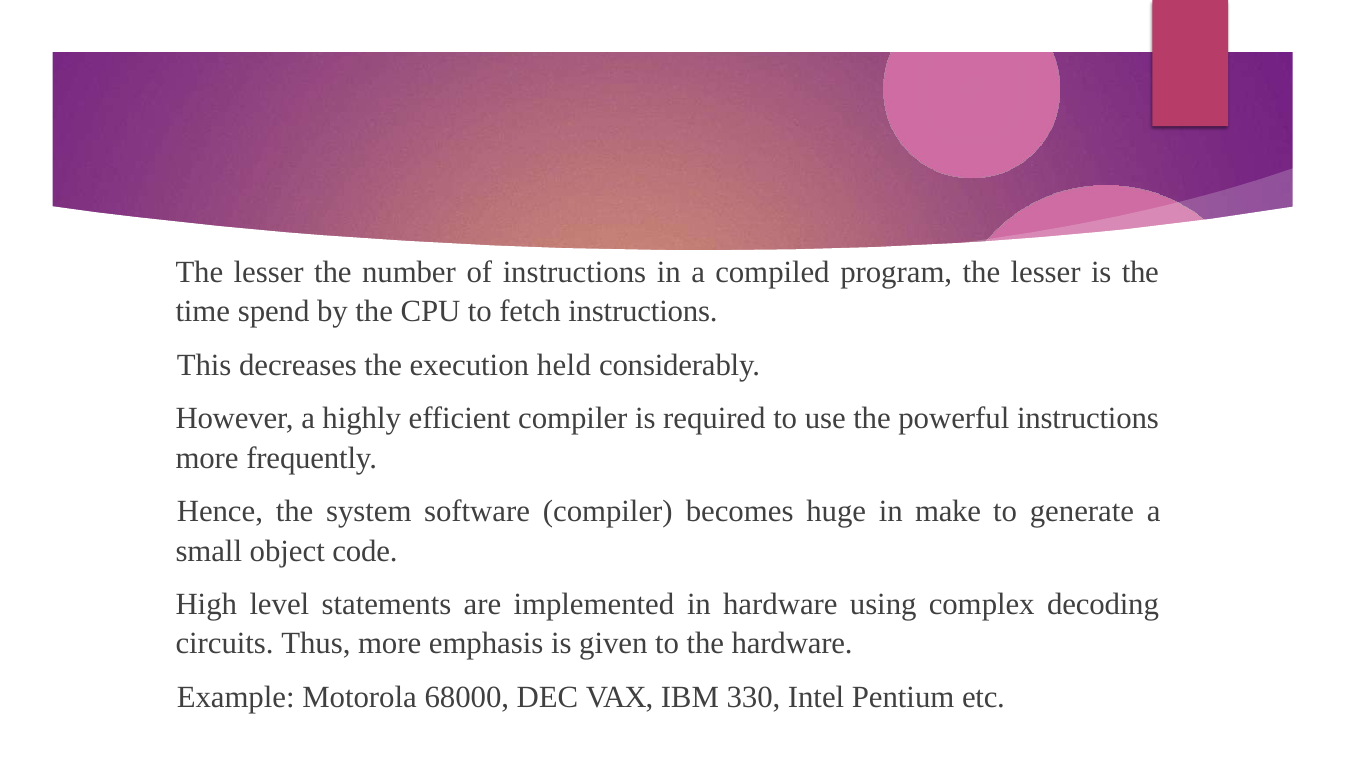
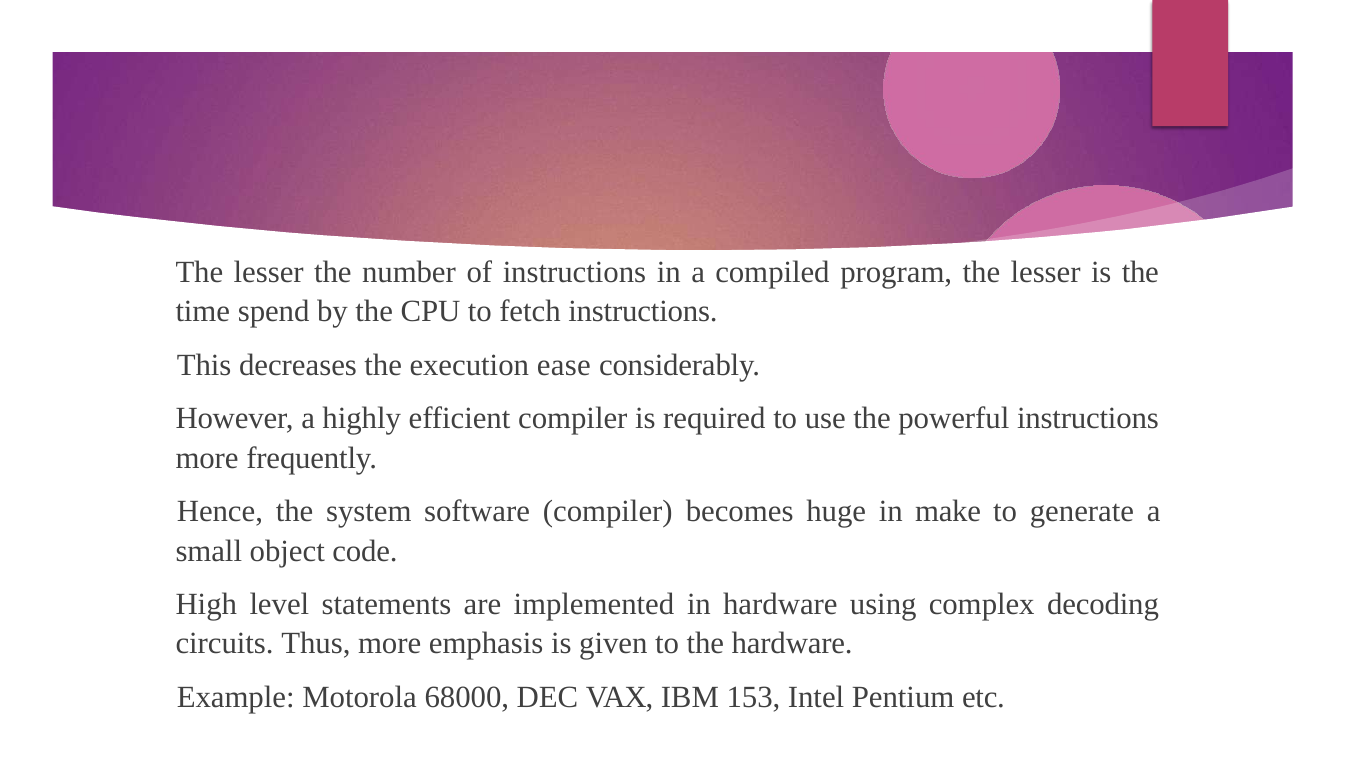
held: held -> ease (564, 365)
330: 330 -> 153 (753, 697)
